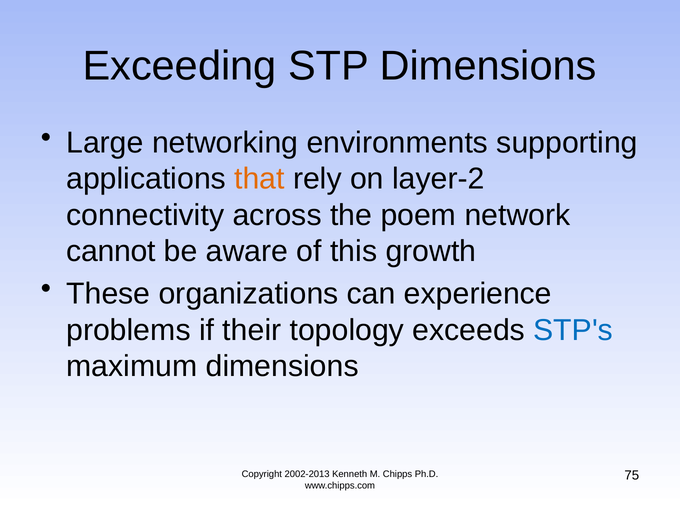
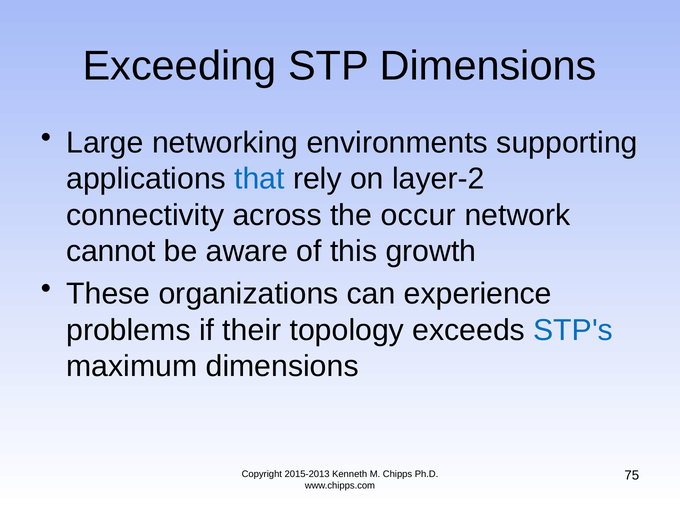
that colour: orange -> blue (259, 179)
poem: poem -> occur (418, 215)
2002-2013: 2002-2013 -> 2015-2013 (307, 474)
